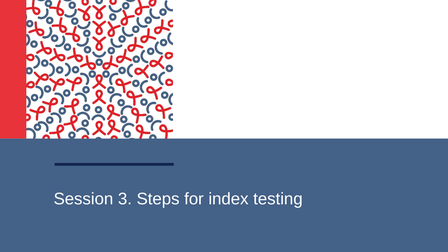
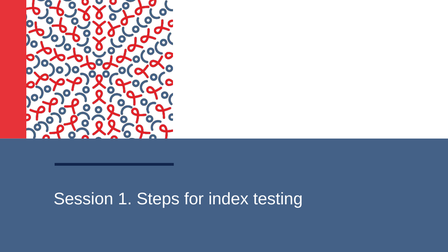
3: 3 -> 1 (125, 199)
